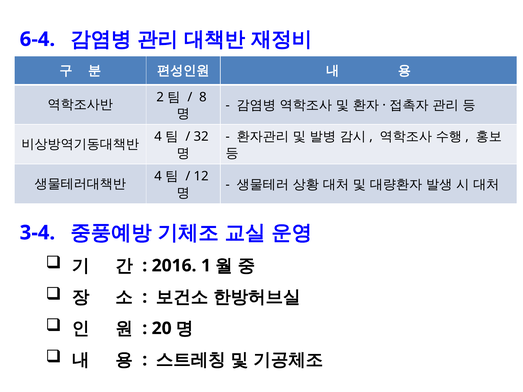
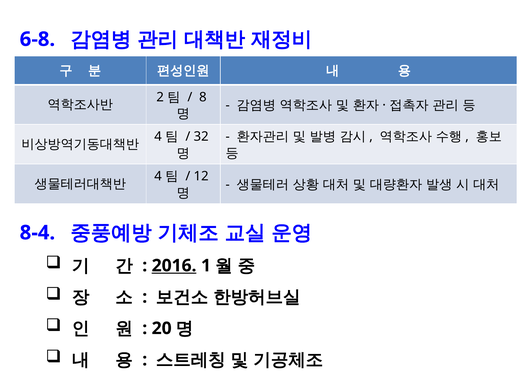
6-4: 6-4 -> 6-8 (37, 39)
3-4: 3-4 -> 8-4 (37, 233)
2016 underline: none -> present (174, 266)
